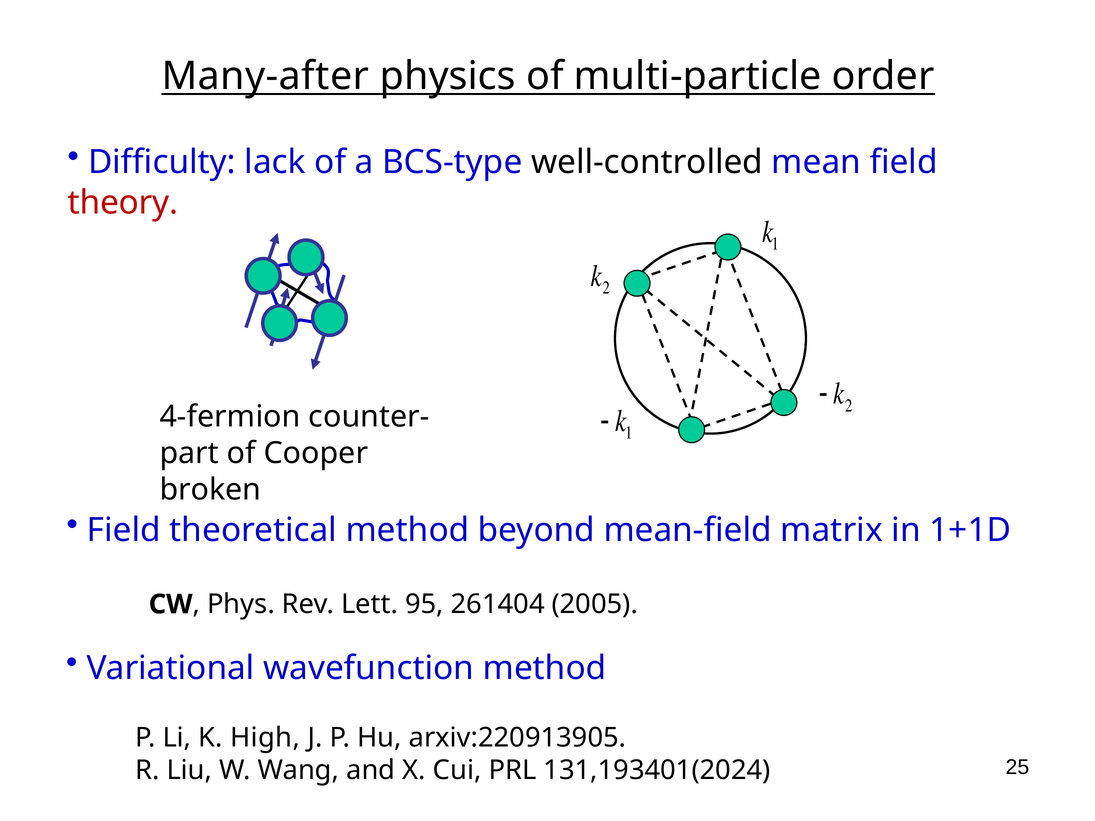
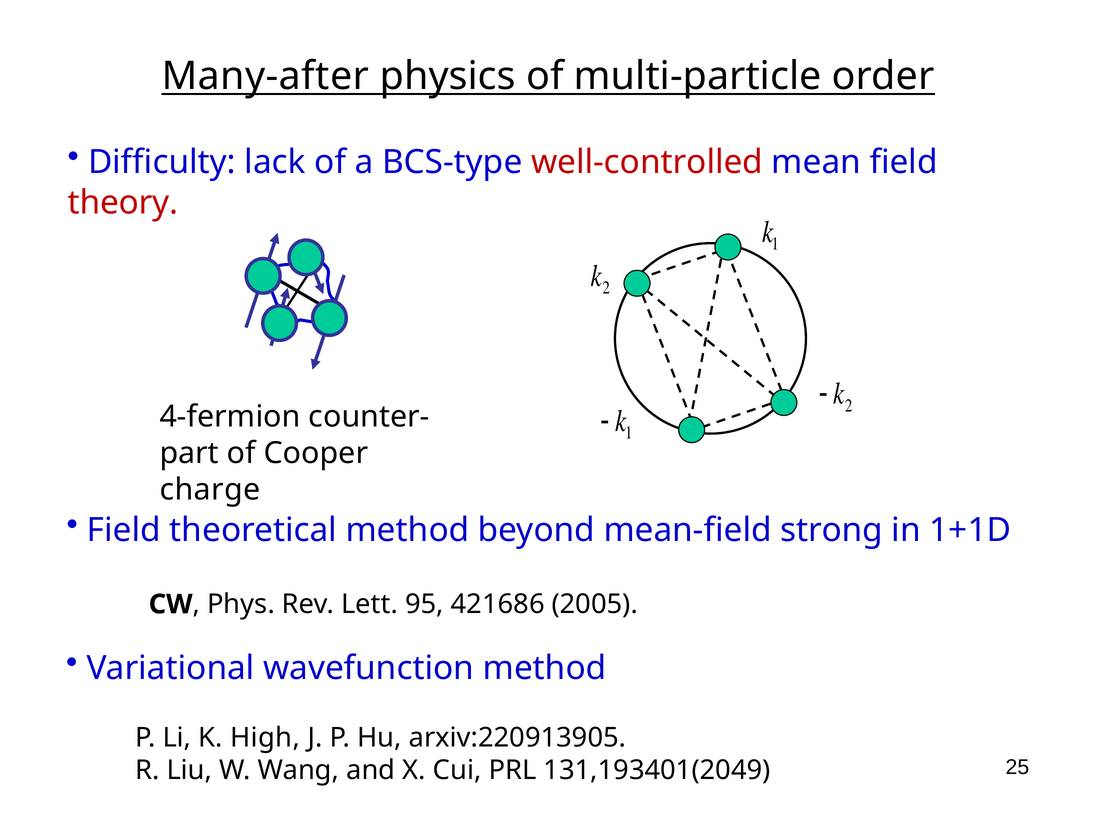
well-controlled colour: black -> red (647, 162)
broken: broken -> charge (210, 490)
matrix: matrix -> strong (832, 530)
261404: 261404 -> 421686 (498, 604)
131,193401(2024: 131,193401(2024 -> 131,193401(2049 (657, 771)
